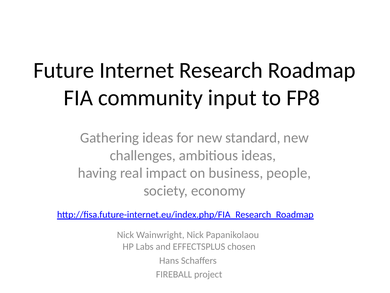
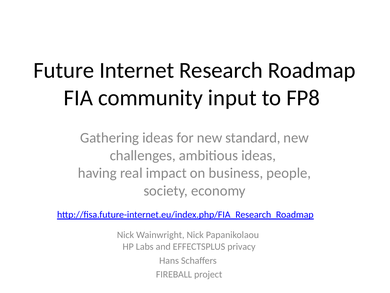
chosen: chosen -> privacy (241, 246)
